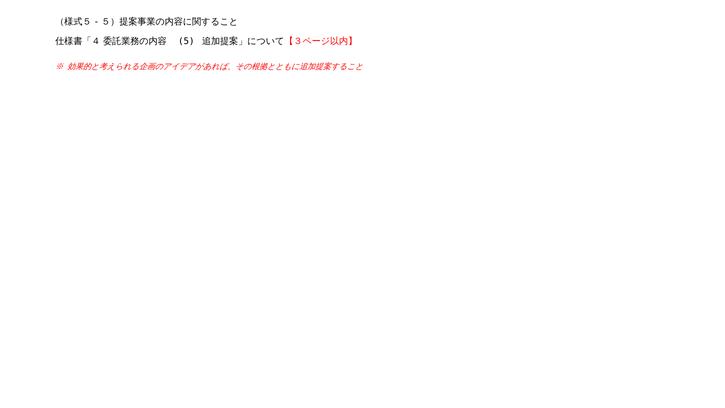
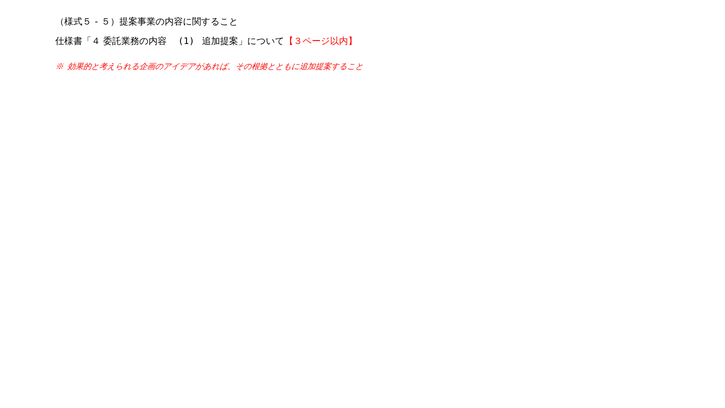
5: 5 -> 1 (186, 41)
